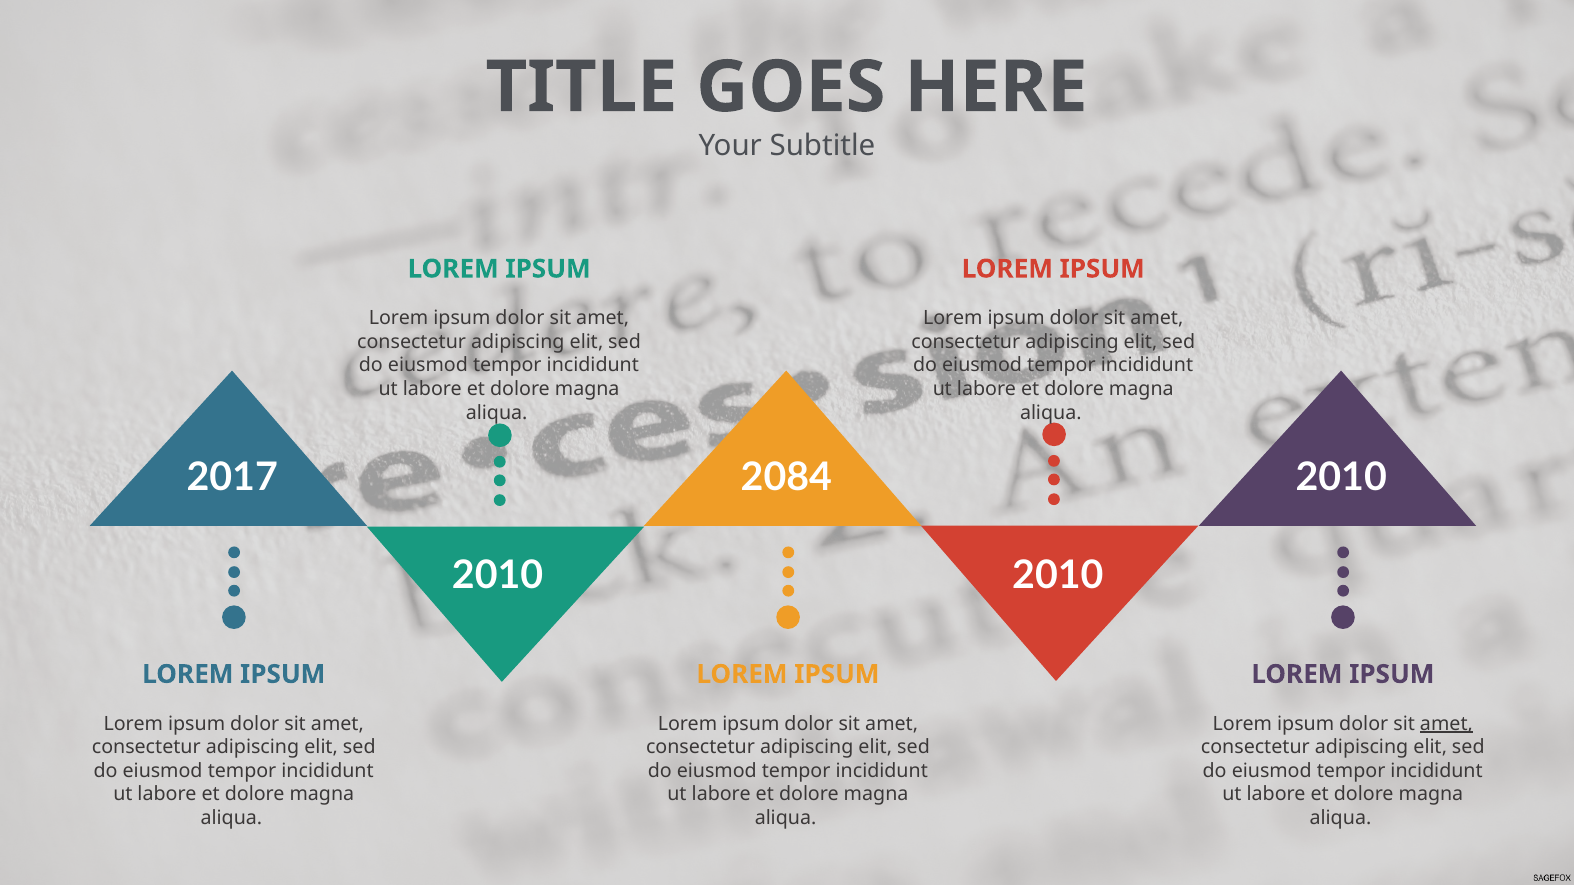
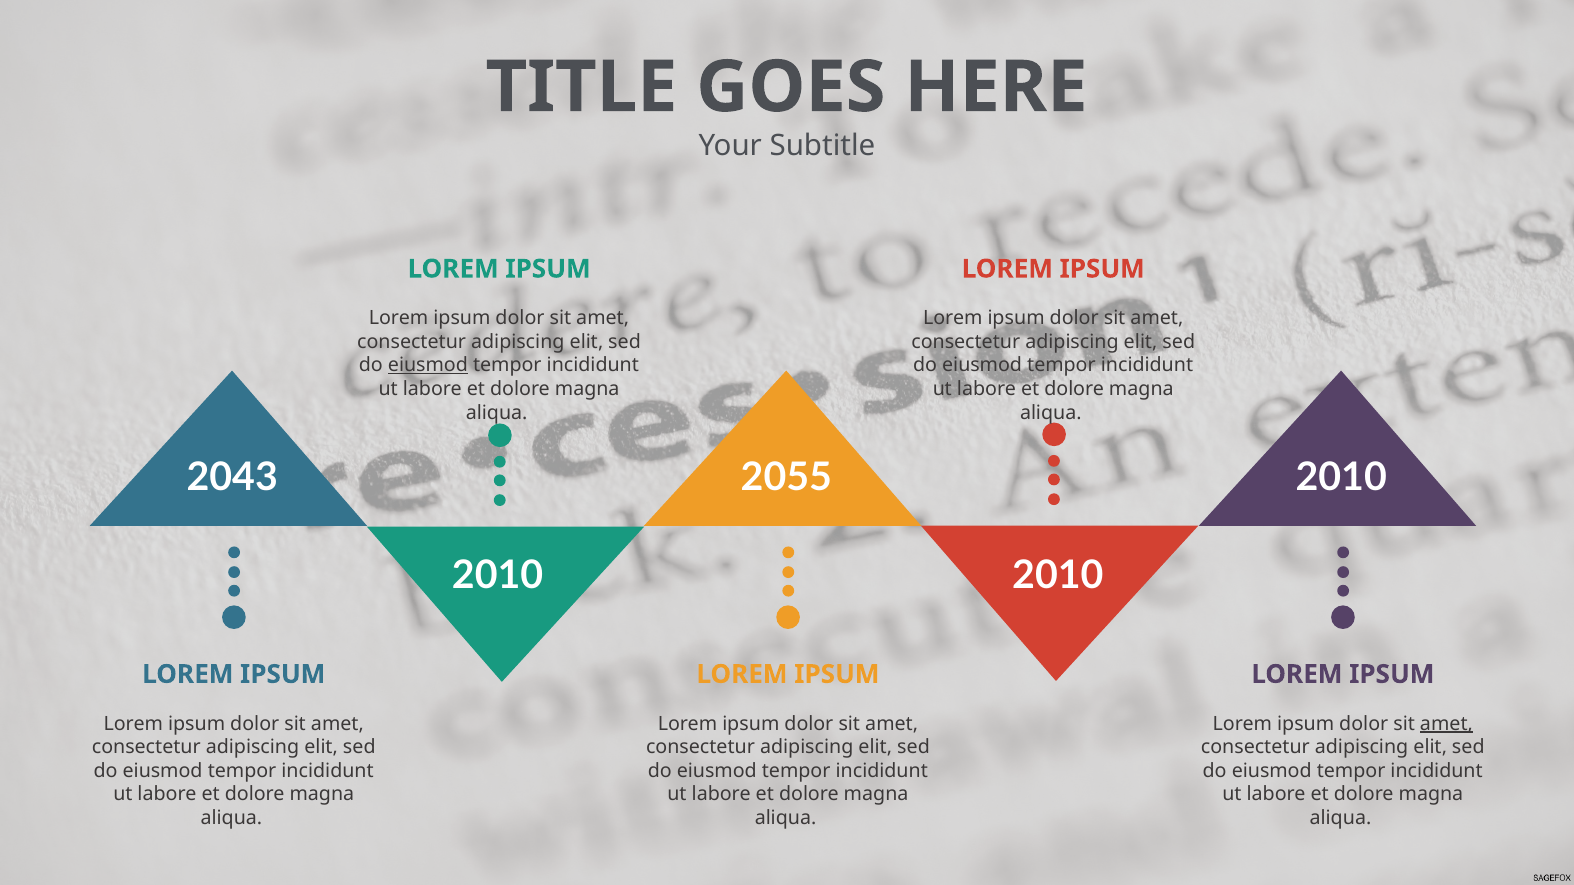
eiusmod underline: none -> present (428, 366)
2017: 2017 -> 2043 (232, 478)
2084: 2084 -> 2055 (786, 478)
